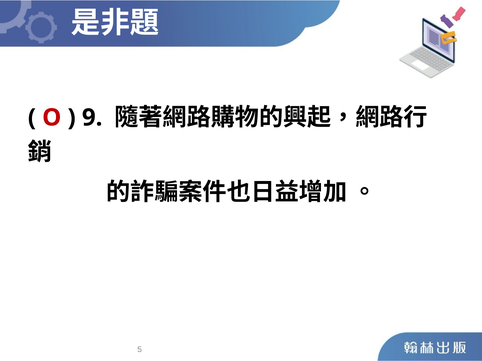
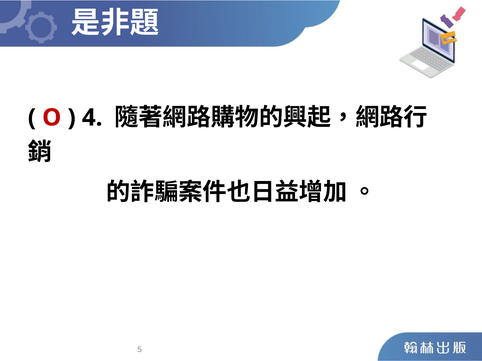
9: 9 -> 4 (92, 118)
